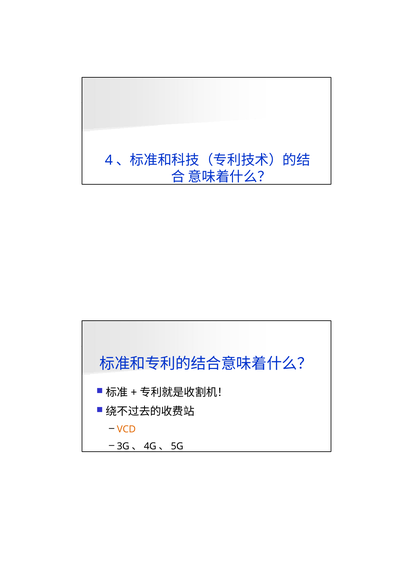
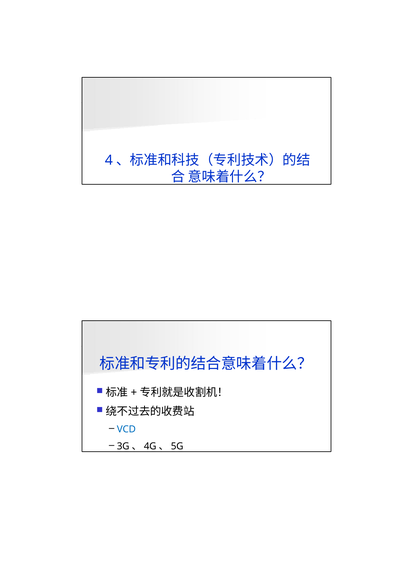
VCD colour: orange -> blue (126, 429)
